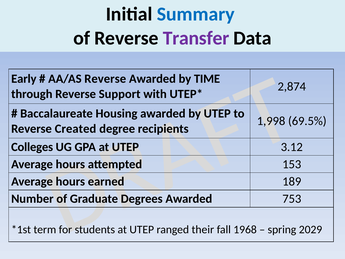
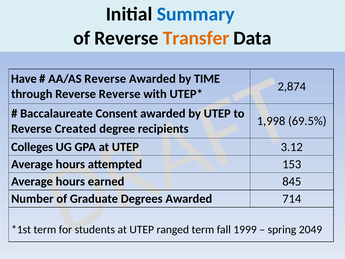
Transfer colour: purple -> orange (196, 38)
Early: Early -> Have (24, 79)
Reverse Support: Support -> Reverse (120, 94)
Housing: Housing -> Consent (117, 113)
189: 189 -> 845 (292, 181)
753: 753 -> 714 (292, 199)
their: their -> term (203, 229)
1968: 1968 -> 1999 (245, 229)
2029: 2029 -> 2049 (311, 229)
